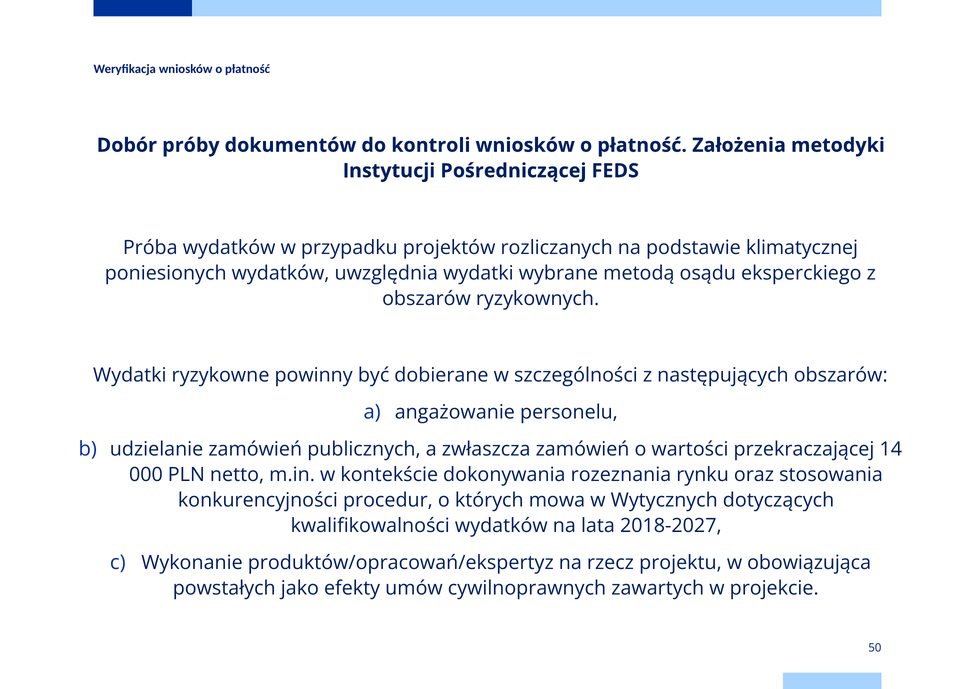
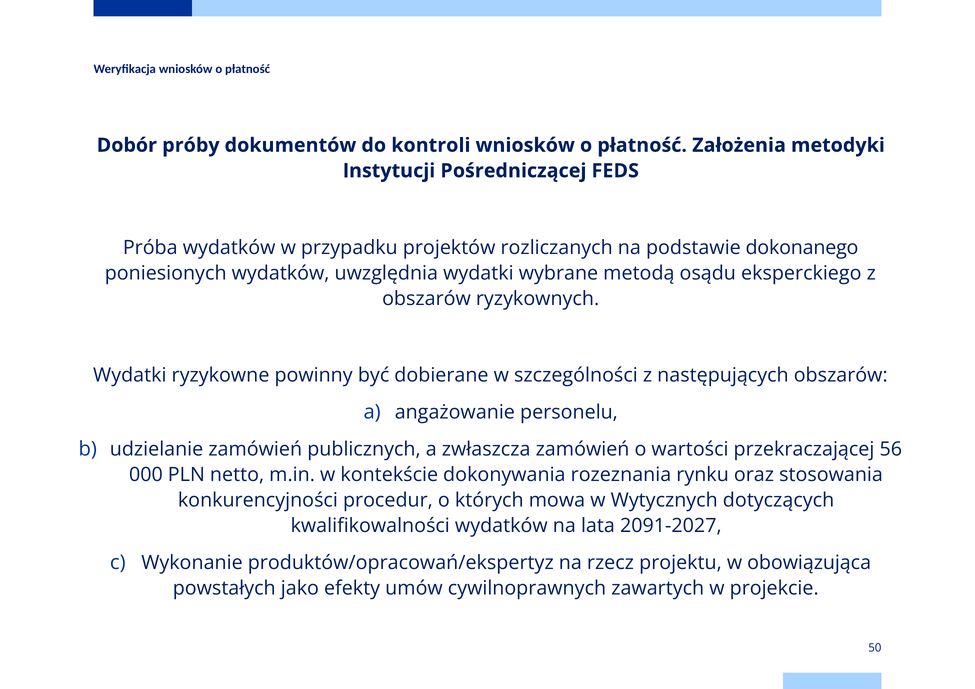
klimatycznej: klimatycznej -> dokonanego (802, 248)
14: 14 -> 56 (891, 450)
2018-2027: 2018-2027 -> 2091-2027 (671, 526)
